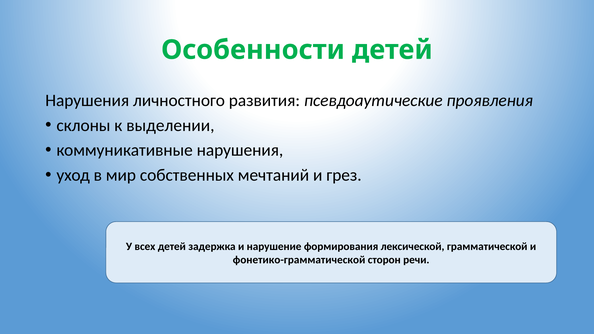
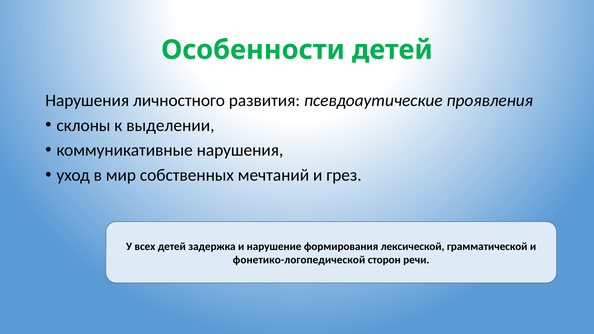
фонетико-грамматической: фонетико-грамматической -> фонетико-логопедической (299, 260)
